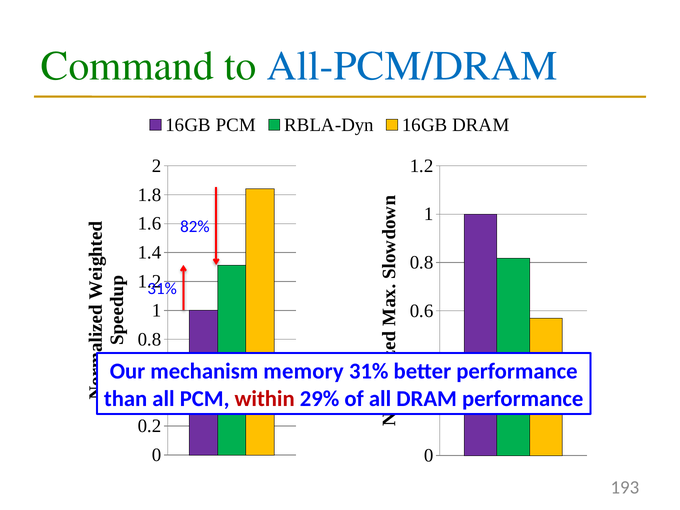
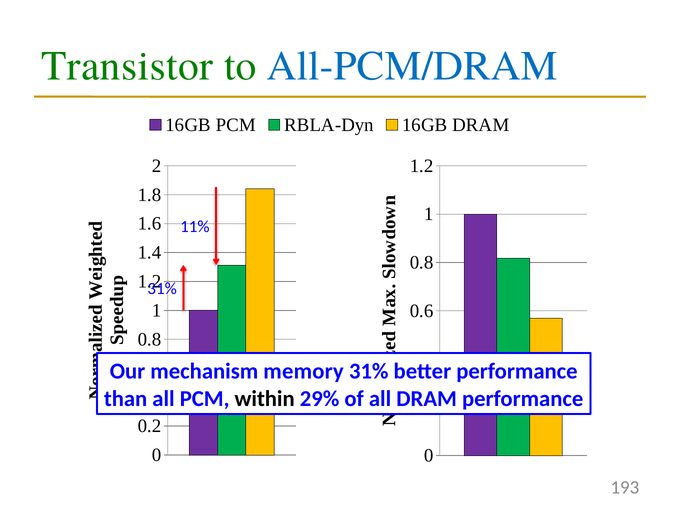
Command: Command -> Transistor (127, 66)
82%: 82% -> 11% (195, 227)
within colour: red -> black (265, 399)
